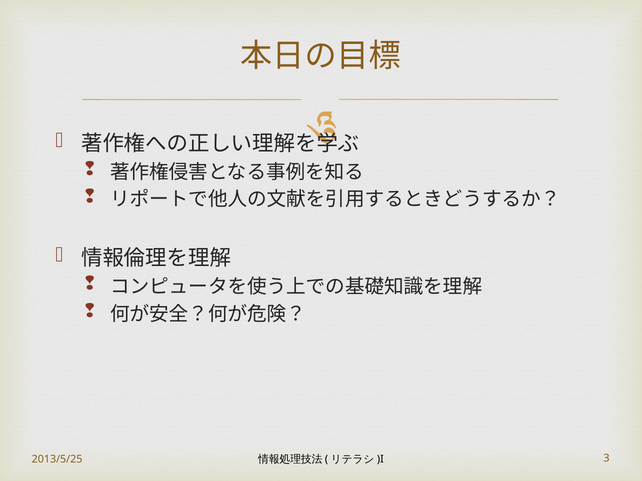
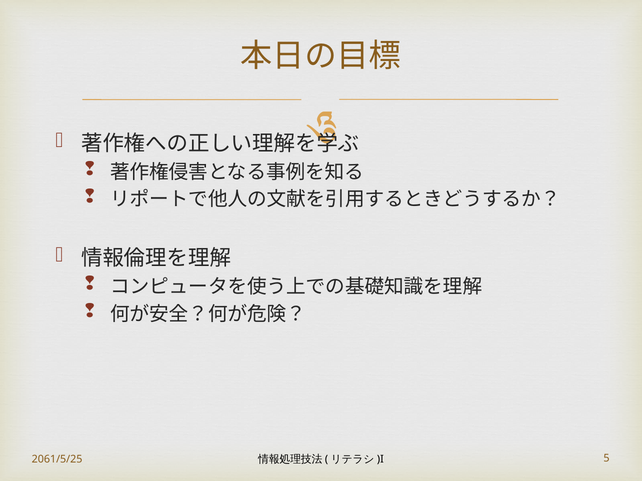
2013/5/25: 2013/5/25 -> 2061/5/25 (57, 459)
3: 3 -> 5 (606, 459)
